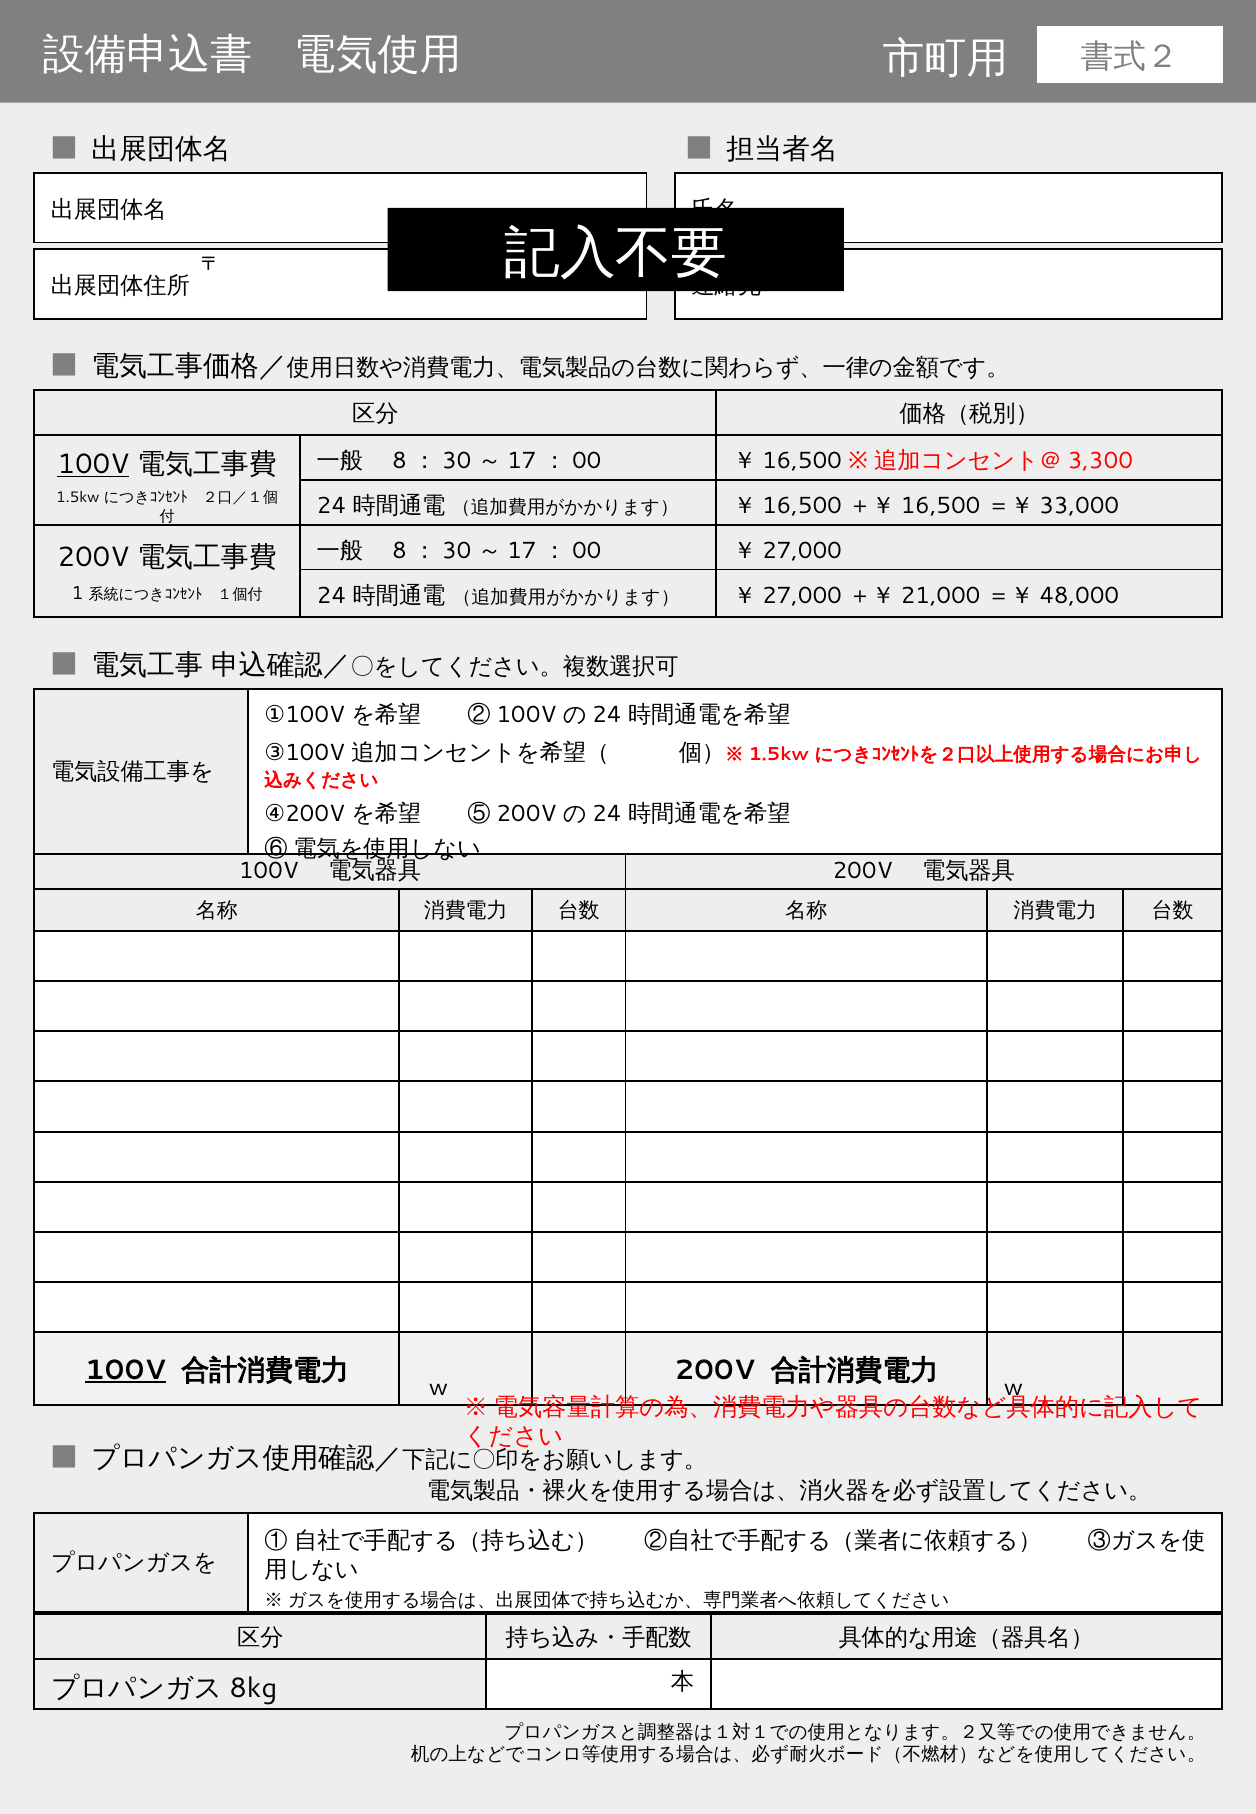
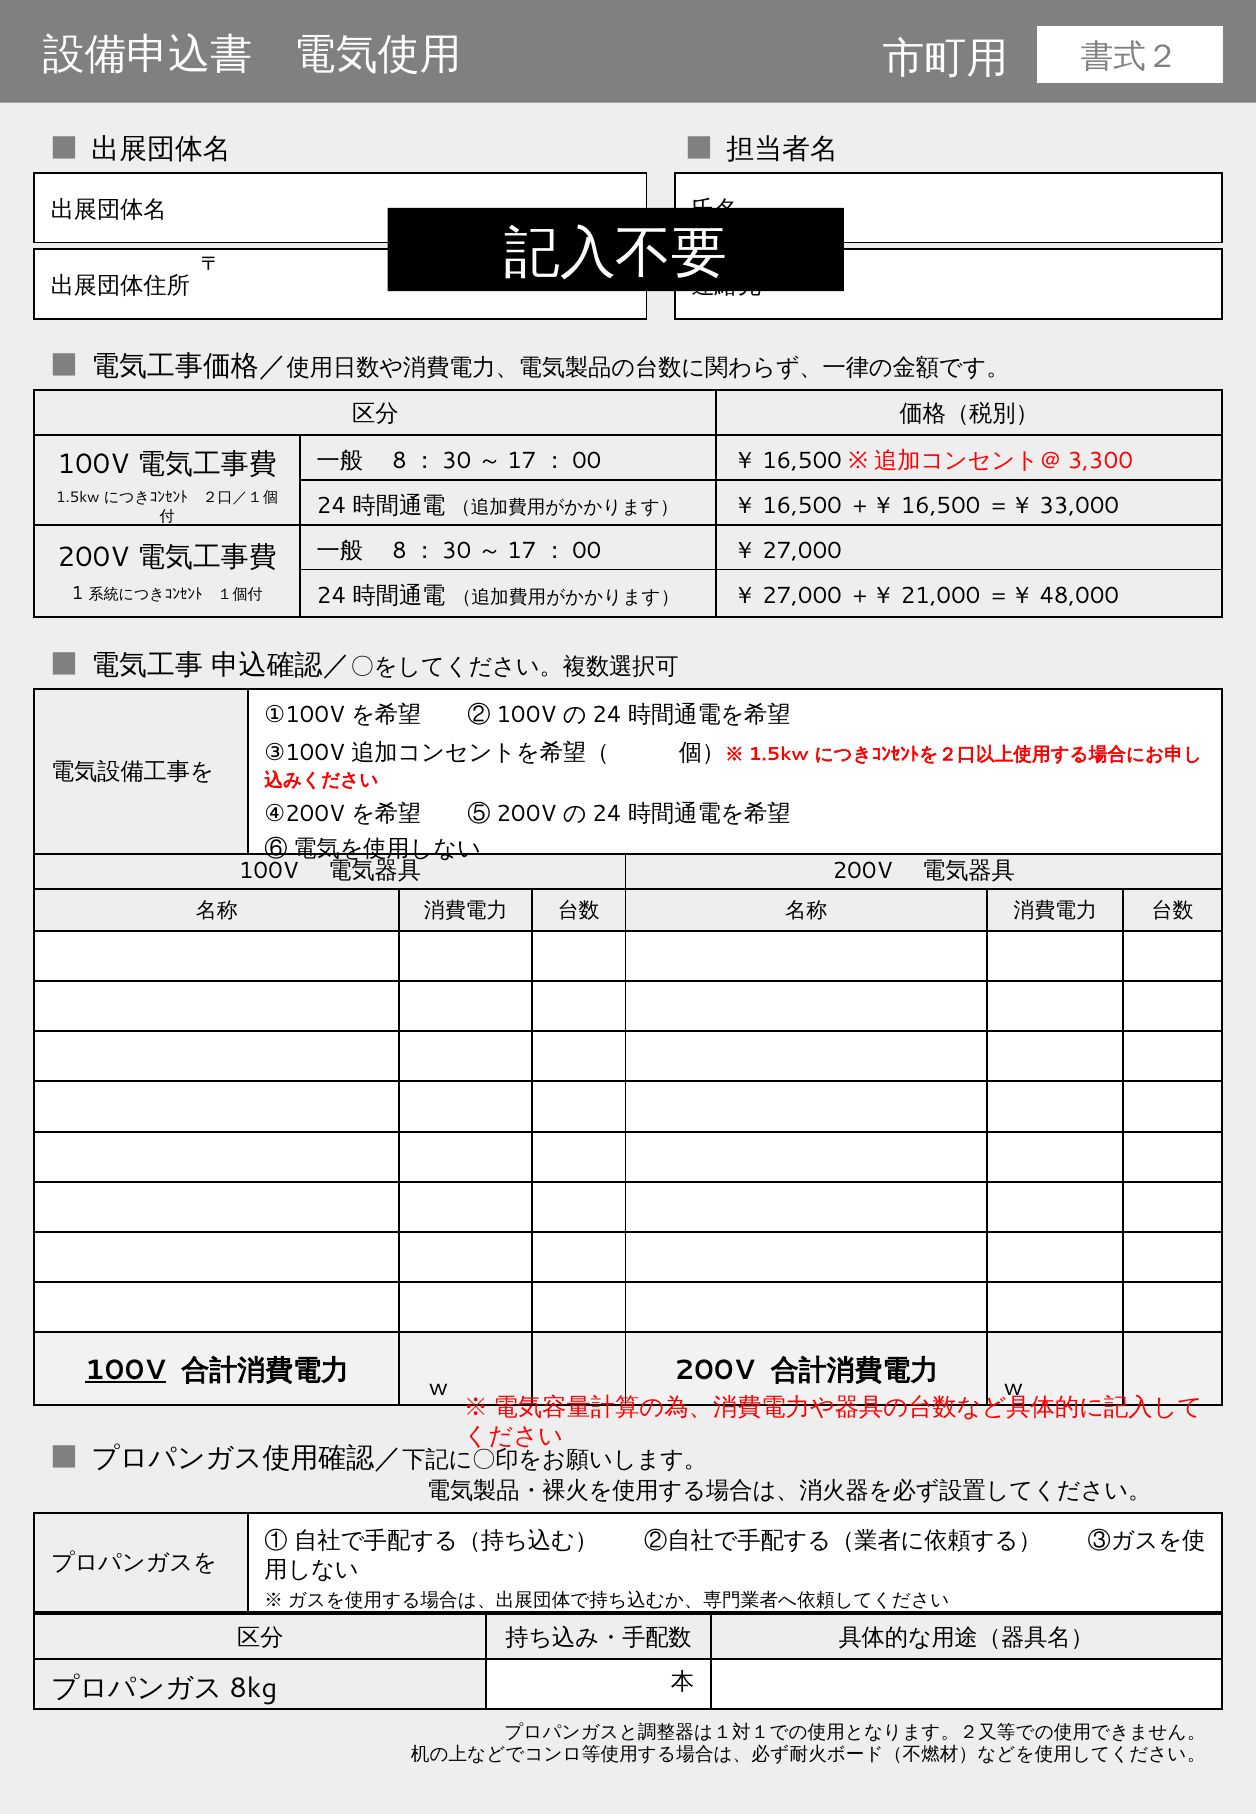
100V underline: present -> none (93, 465)
